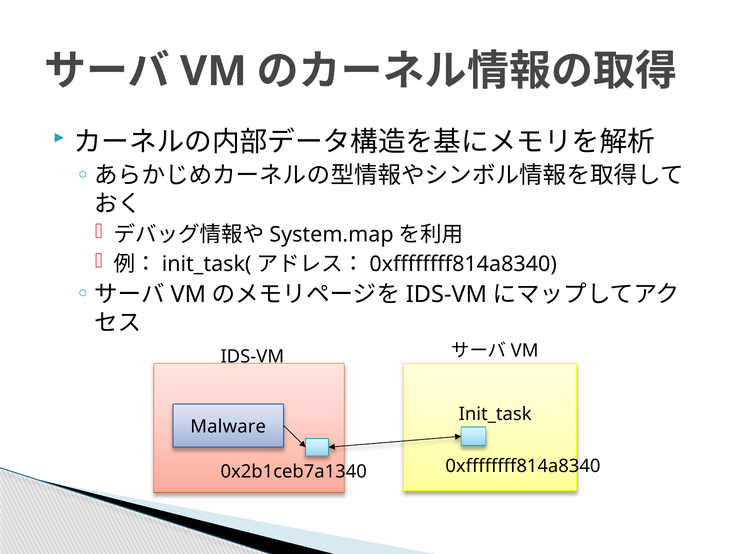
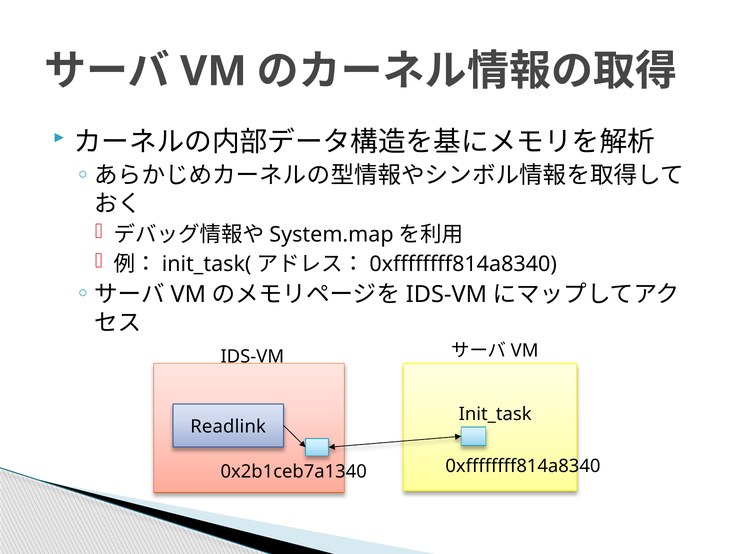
Malware: Malware -> Readlink (228, 426)
